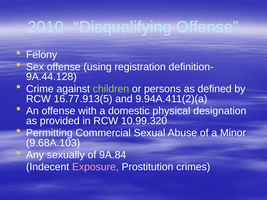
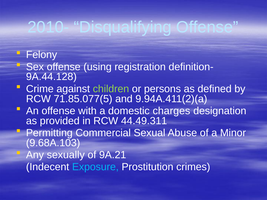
16.77.913(5: 16.77.913(5 -> 71.85.077(5 (83, 99)
physical: physical -> charges (171, 111)
10.99.320: 10.99.320 -> 44.49.311 (144, 121)
9A.84: 9A.84 -> 9A.21 (113, 155)
Exposure colour: pink -> light blue (95, 167)
